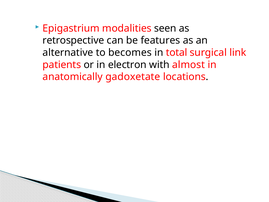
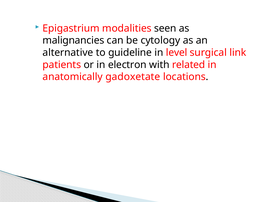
retrospective: retrospective -> malignancies (73, 40)
features: features -> cytology (160, 40)
becomes: becomes -> guideline (130, 52)
total: total -> level (177, 52)
almost: almost -> related (189, 65)
